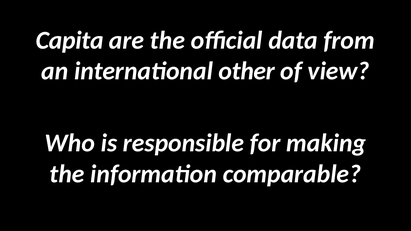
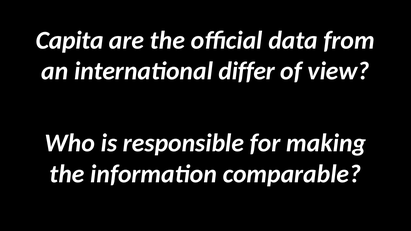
other: other -> differ (247, 71)
